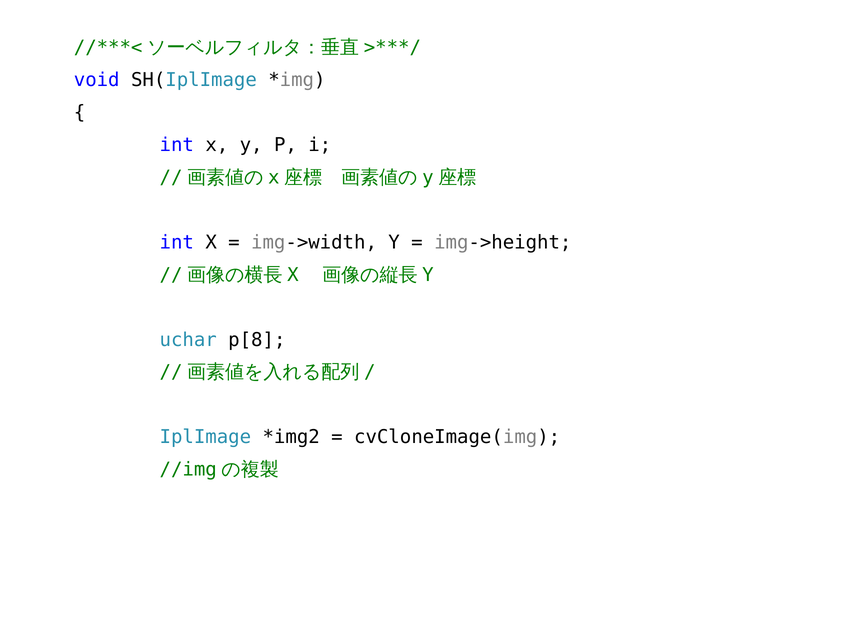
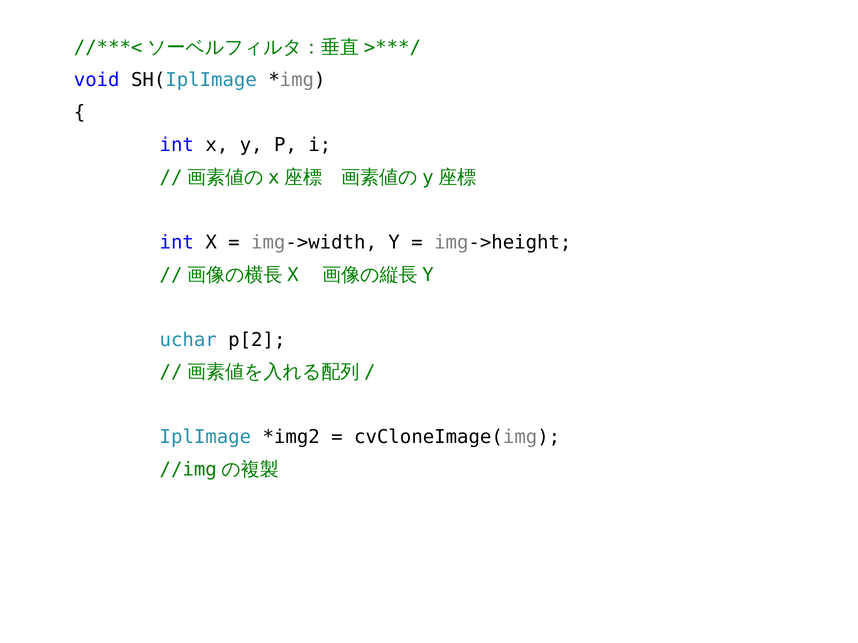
p[8: p[8 -> p[2 (257, 340)
